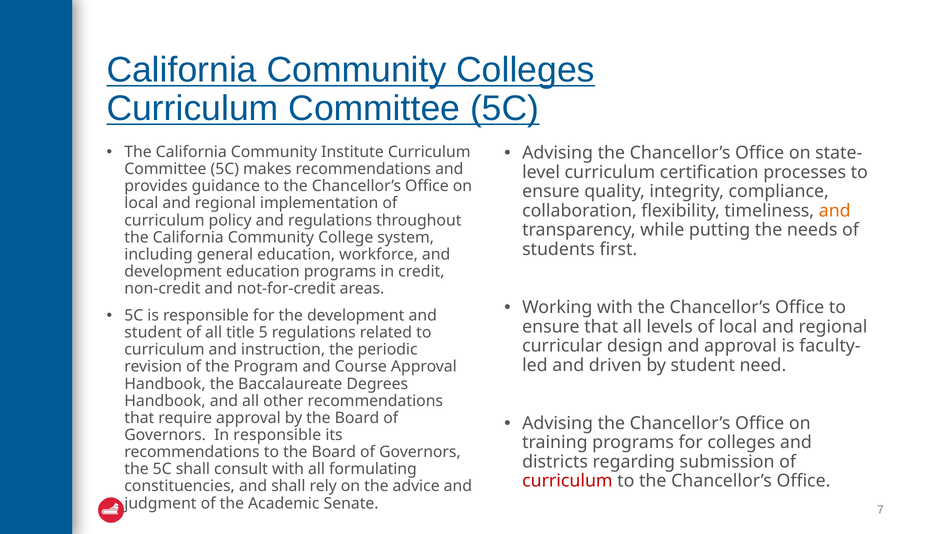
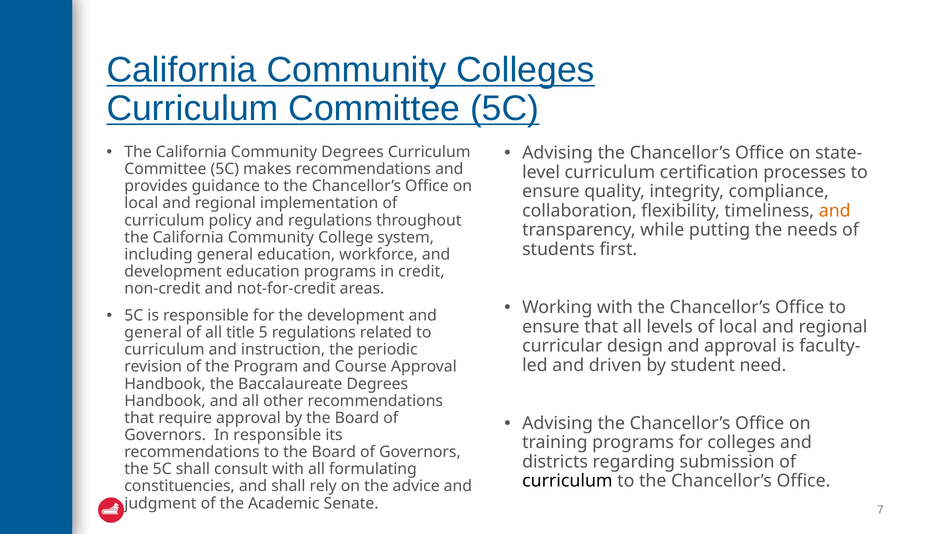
Community Institute: Institute -> Degrees (352, 152)
student: student -> general (153, 332)
curriculum colour: red -> black (567, 481)
